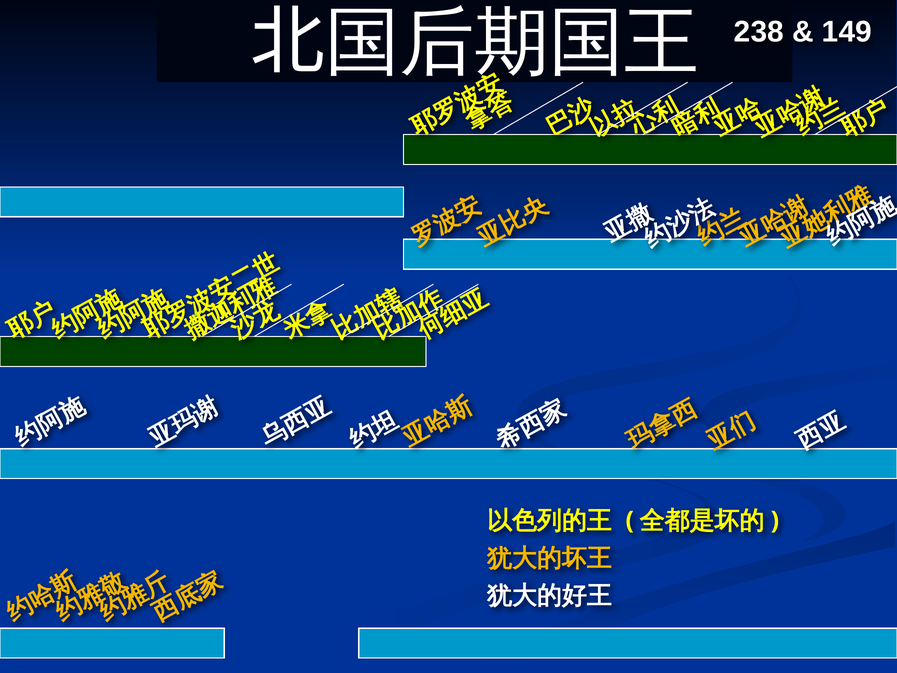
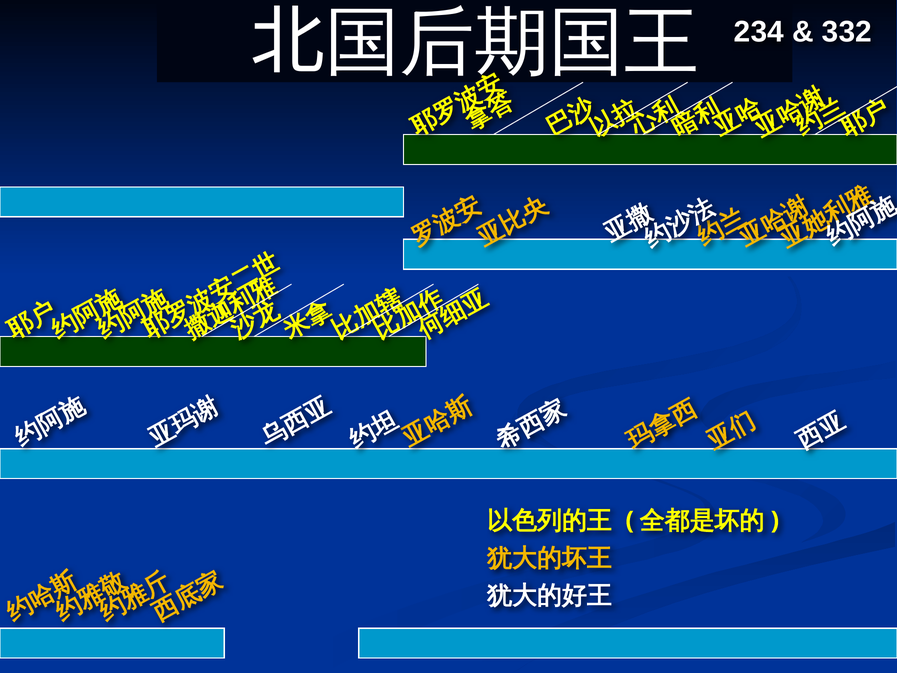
238: 238 -> 234 (759, 32)
149: 149 -> 332 (847, 32)
